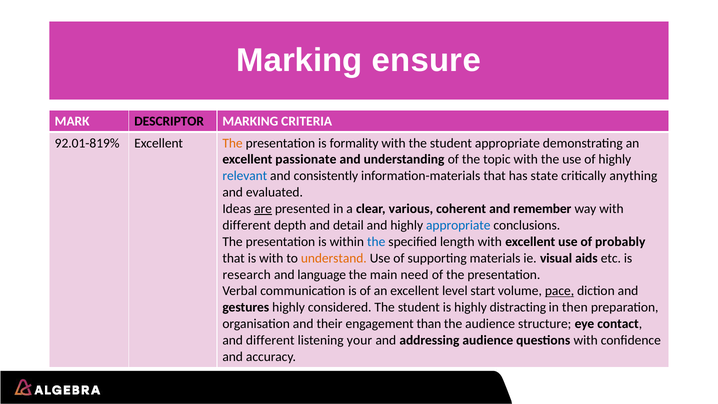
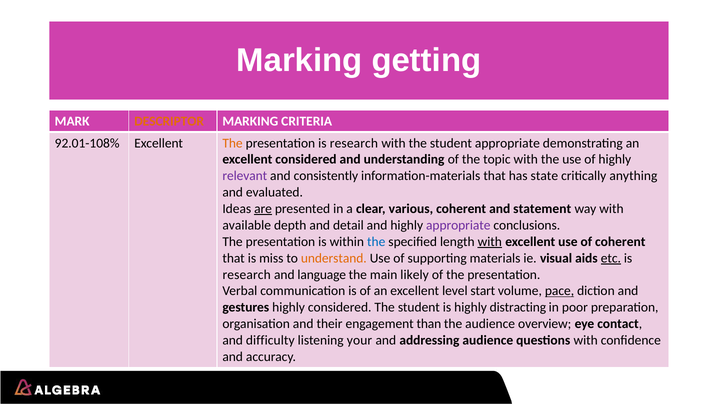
ensure: ensure -> getting (426, 60)
DESCRIPTOR colour: black -> orange (169, 121)
92.01-819%: 92.01-819% -> 92.01-108% (87, 143)
presentation is formality: formality -> research (354, 143)
excellent passionate: passionate -> considered (306, 159)
relevant colour: blue -> purple (245, 176)
remember: remember -> statement (542, 209)
different: different -> available (247, 225)
appropriate colour: blue -> purple (458, 225)
with underline: none -> present (490, 242)
of probably: probably -> coherent (620, 242)
is with: with -> miss (271, 258)
etc underline: none -> present (611, 258)
need: need -> likely (415, 274)
then: then -> poor (575, 307)
structure: structure -> overview (545, 324)
and different: different -> difficulty (270, 340)
